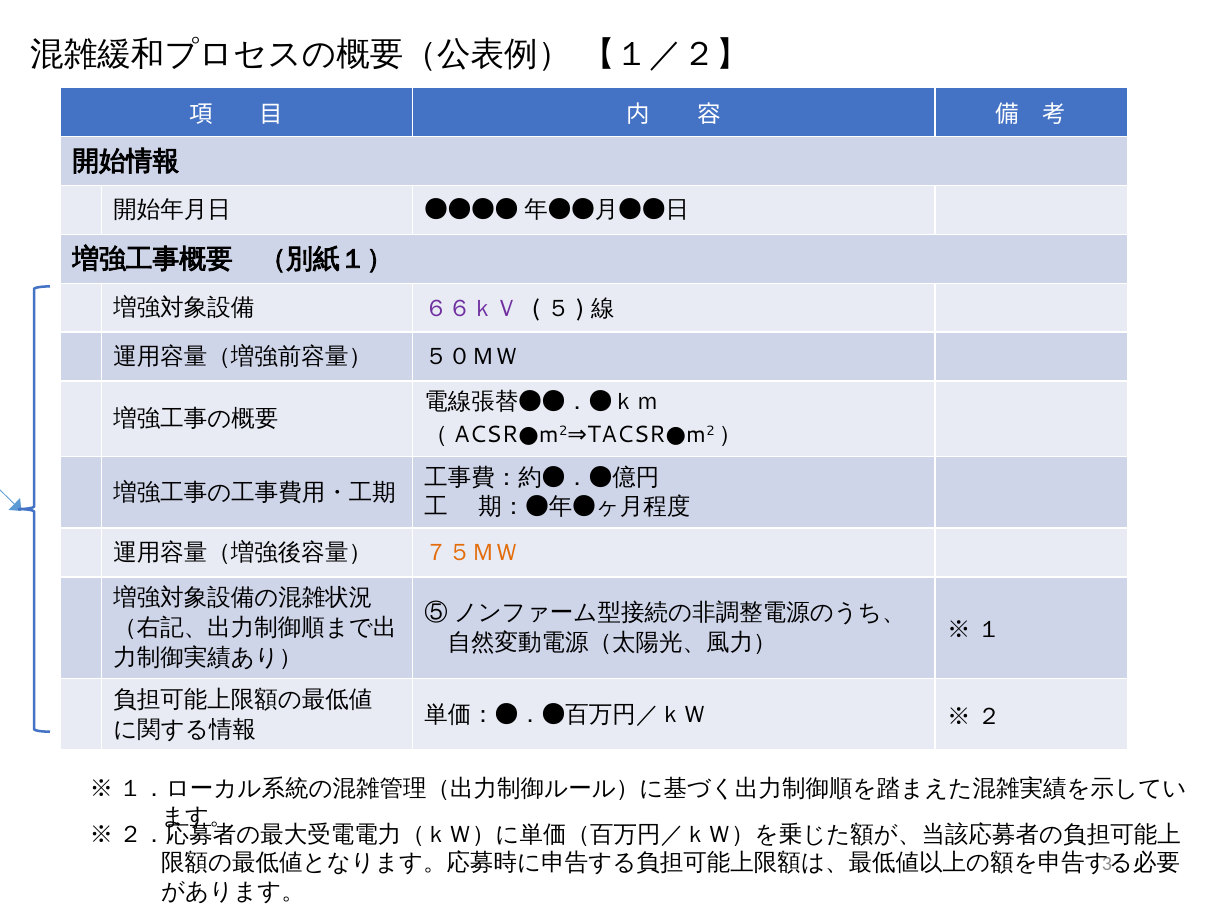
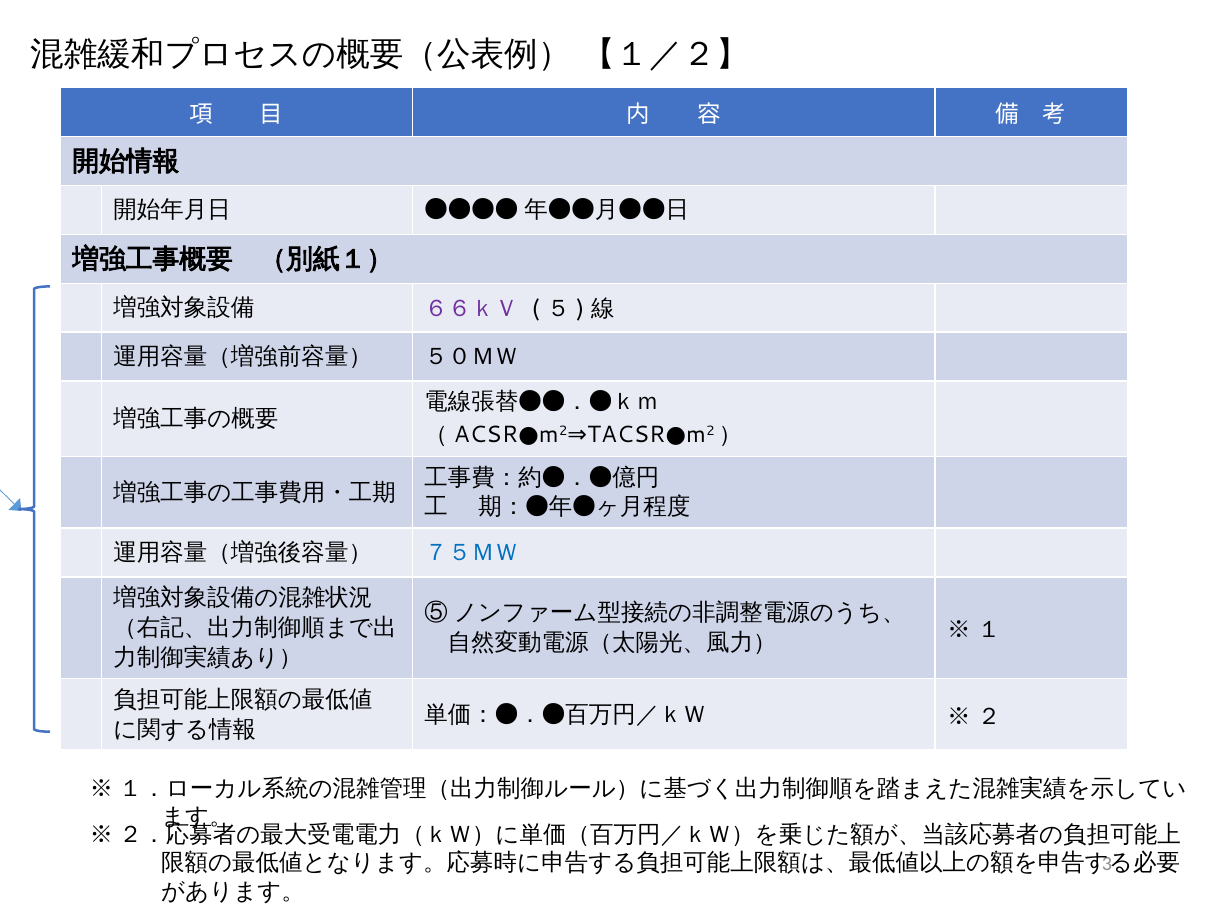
７５ＭＷ colour: orange -> blue (471, 553)
